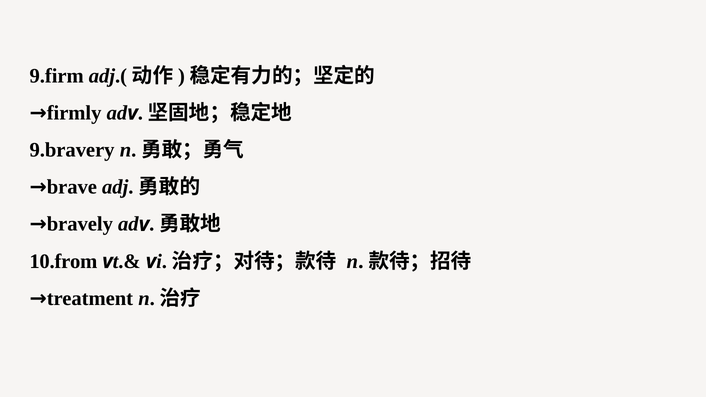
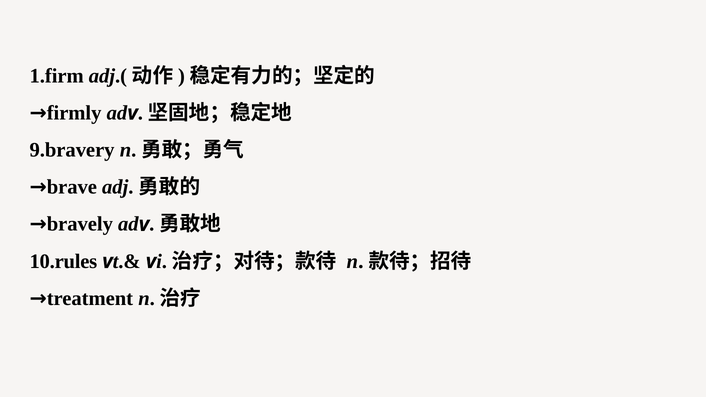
9.firm: 9.firm -> 1.firm (57, 76)
10.from: 10.from -> 10.rules (63, 261)
